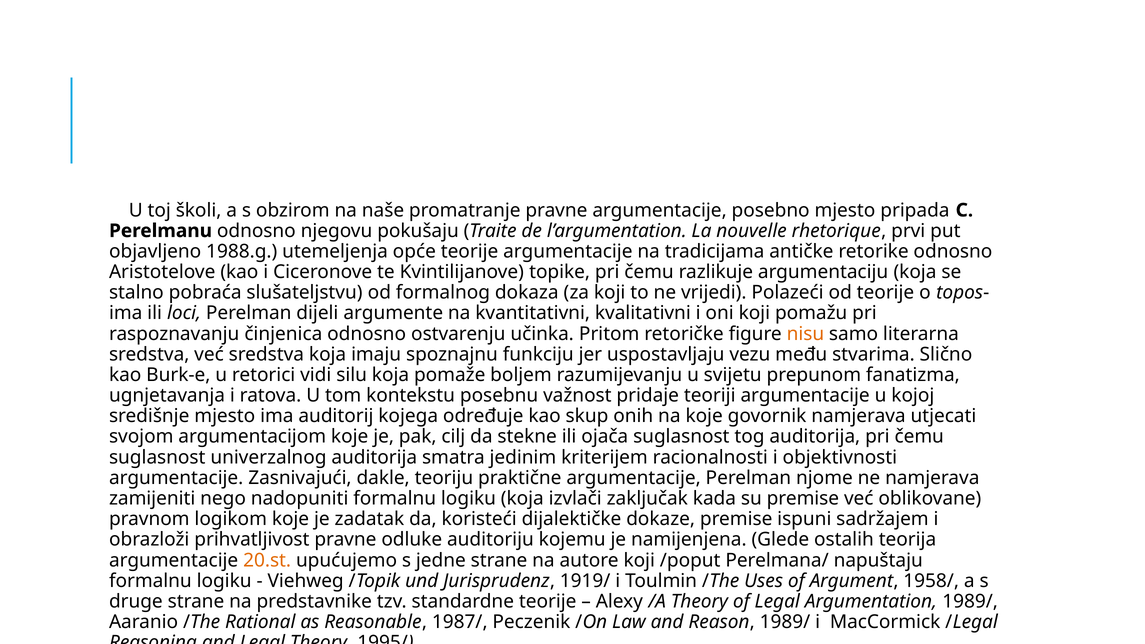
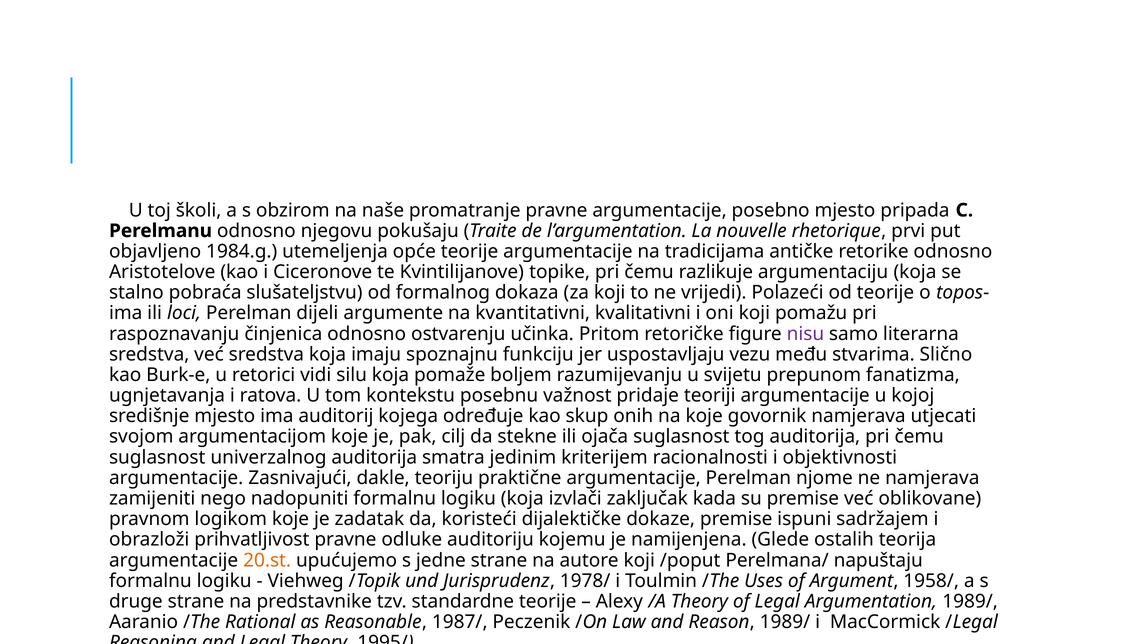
1988.g: 1988.g -> 1984.g (242, 251)
nisu colour: orange -> purple (805, 334)
1919/: 1919/ -> 1978/ (585, 581)
